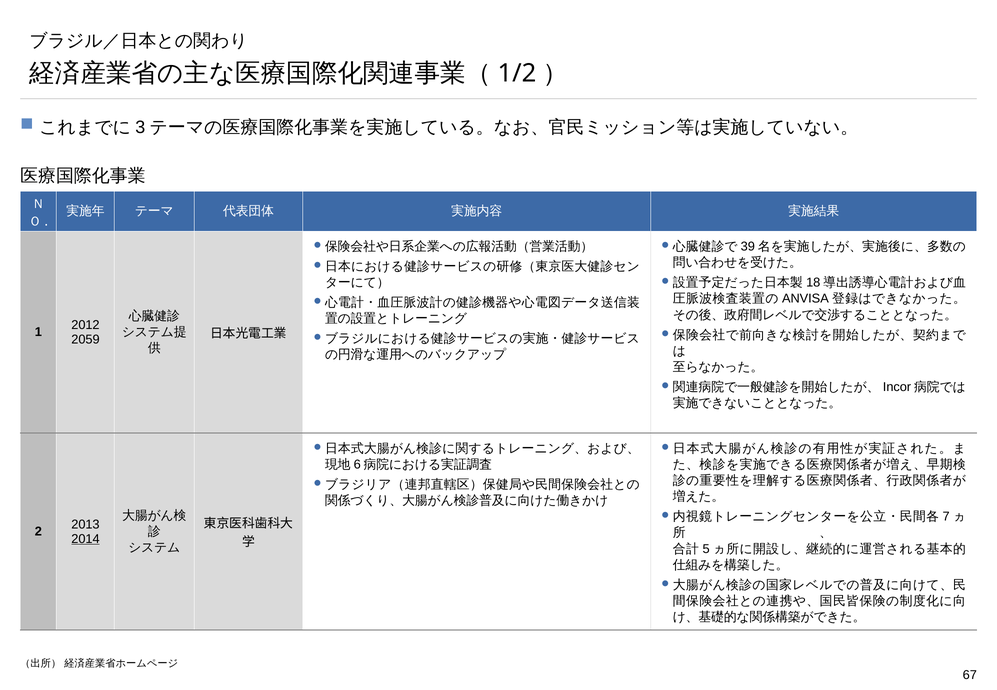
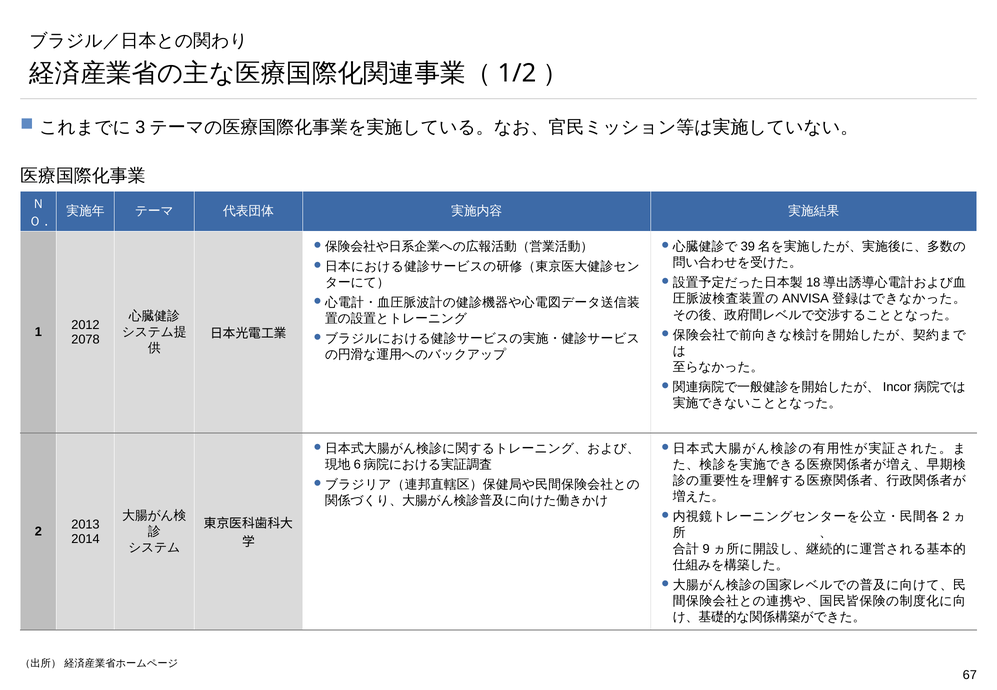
2059: 2059 -> 2078 (85, 340)
7: 7 -> 2 (946, 517)
2014 underline: present -> none (85, 539)
5: 5 -> 9 (706, 549)
